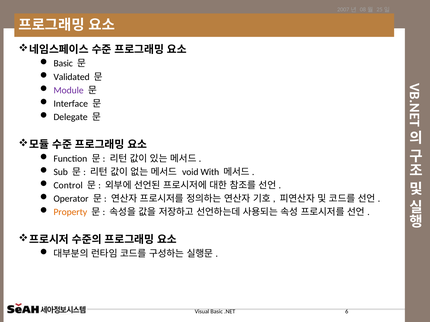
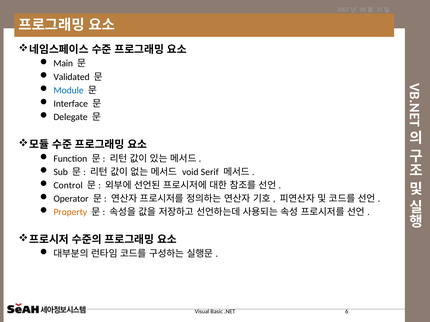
Basic: Basic -> Main (63, 64)
Module colour: purple -> blue (69, 90)
With: With -> Serif (210, 172)
